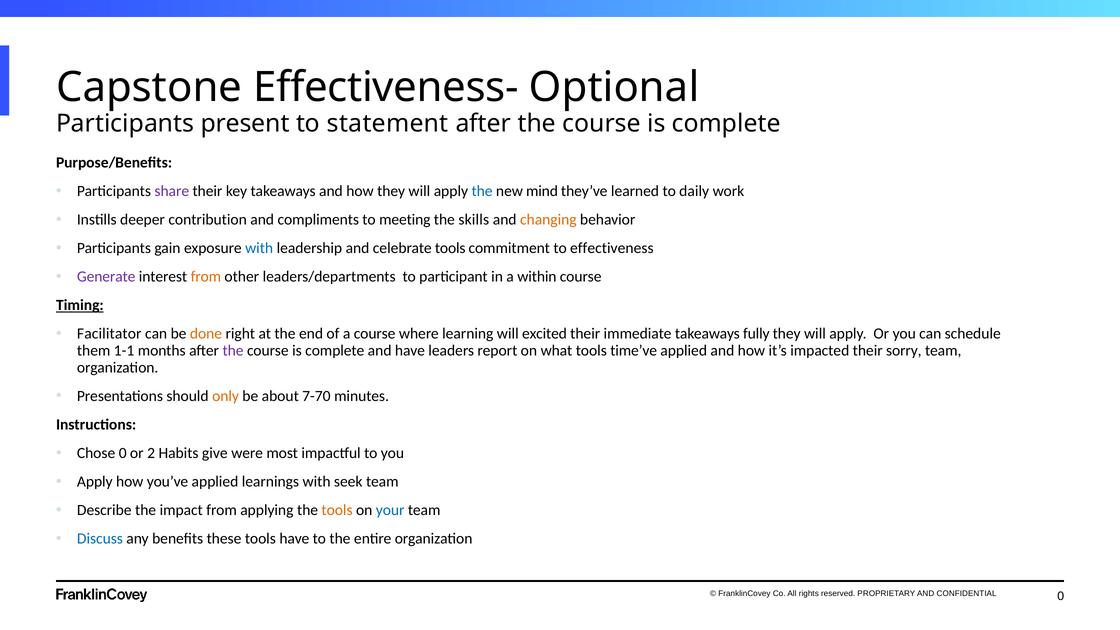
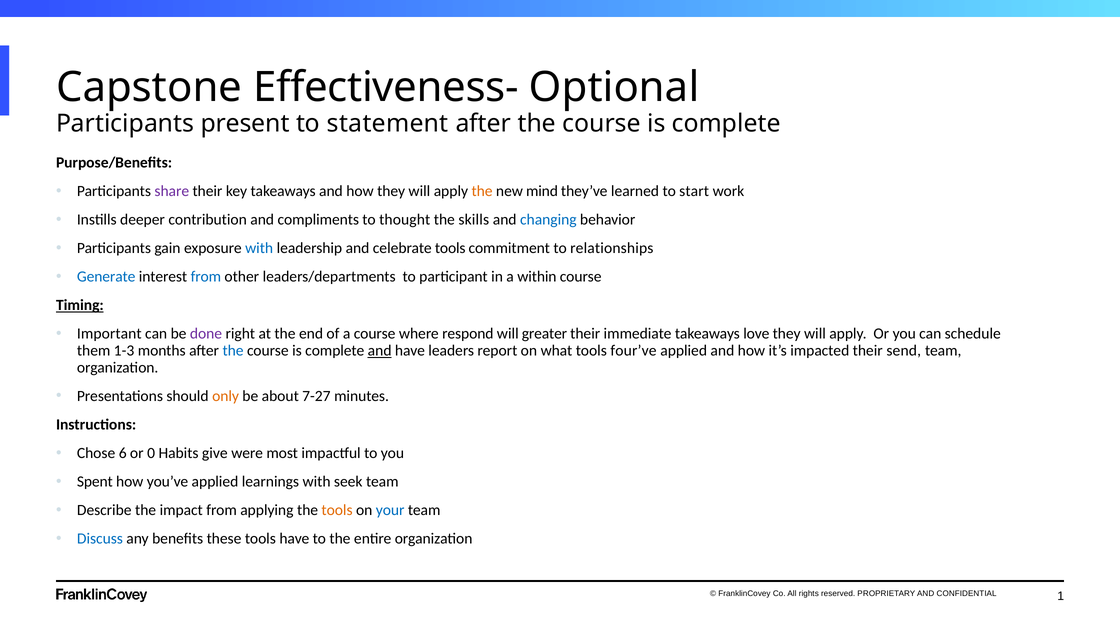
the colour: blue -> orange (482, 191)
daily: daily -> start (694, 191)
meeting: meeting -> thought (405, 220)
changing colour: orange -> blue (548, 220)
effectiveness: effectiveness -> relationships (612, 248)
Generate colour: purple -> blue (106, 277)
from colour: orange -> blue (206, 277)
Facilitator: Facilitator -> Important (109, 334)
done colour: orange -> purple (206, 334)
learning: learning -> respond (468, 334)
excited: excited -> greater (544, 334)
fully: fully -> love (756, 334)
1-1: 1-1 -> 1-3 (124, 351)
the colour: purple -> blue (233, 351)
and underline: none -> present (380, 351)
time’ve: time’ve -> four’ve (633, 351)
sorry: sorry -> send (904, 351)
7-70: 7-70 -> 7-27 (316, 396)
Chose 0: 0 -> 6 (123, 453)
2: 2 -> 0 (151, 453)
Apply: Apply -> Spent (95, 482)
0: 0 -> 1 (1061, 596)
